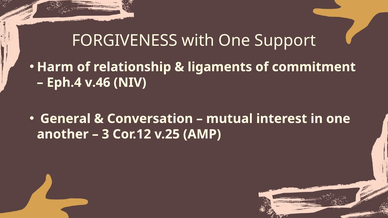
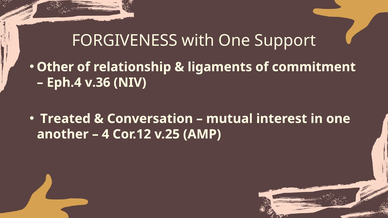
Harm: Harm -> Other (55, 67)
v.46: v.46 -> v.36 (98, 83)
General: General -> Treated (65, 119)
3: 3 -> 4 (105, 134)
